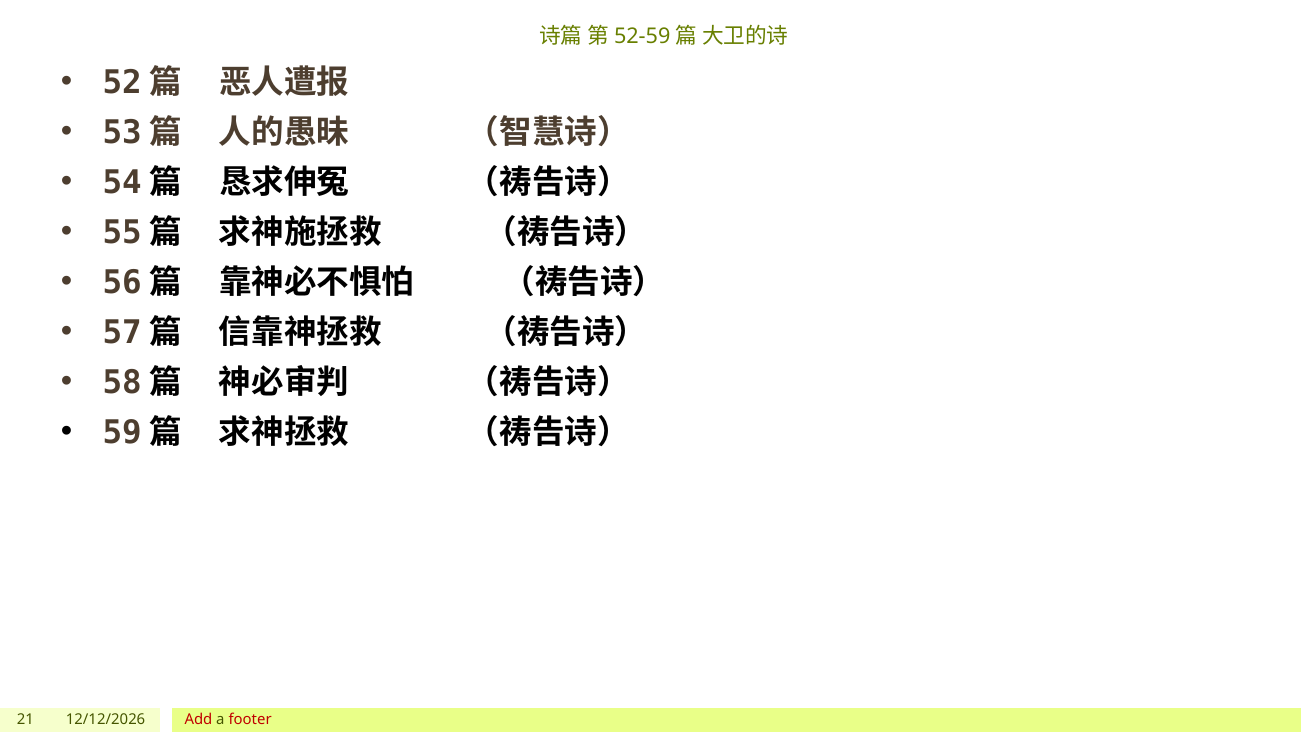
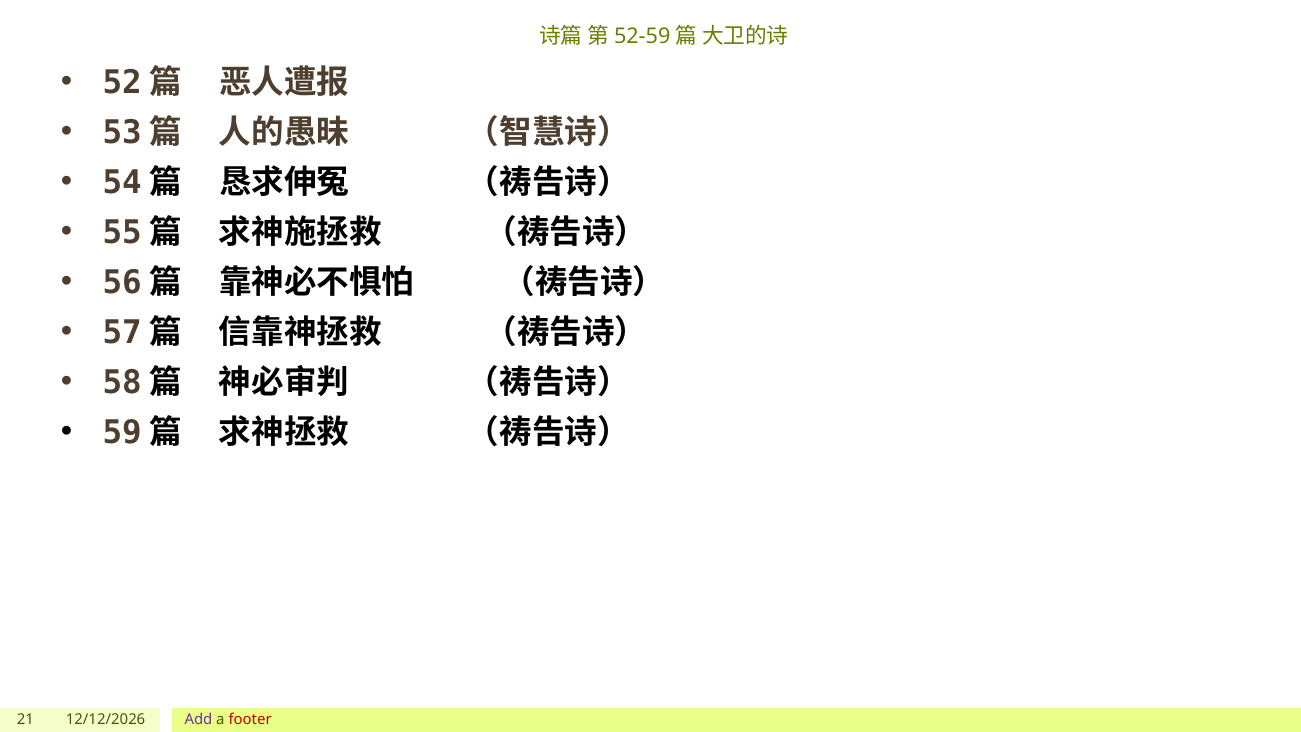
Add colour: red -> purple (198, 719)
